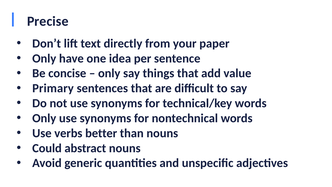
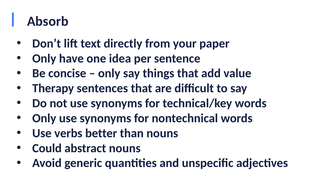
Precise: Precise -> Absorb (48, 21)
Primary: Primary -> Therapy (53, 88)
